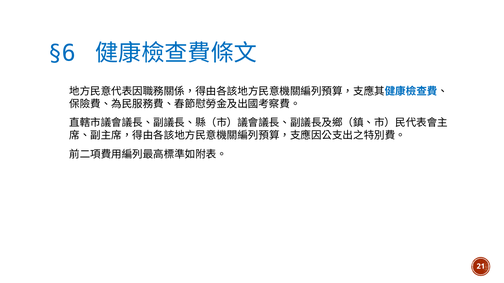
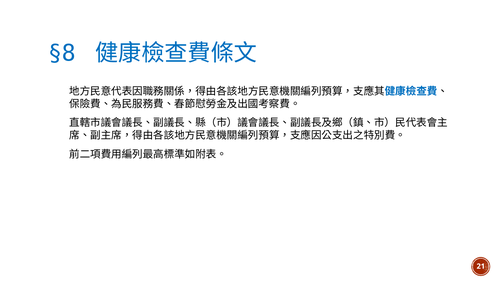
§6: §6 -> §8 (62, 53)
